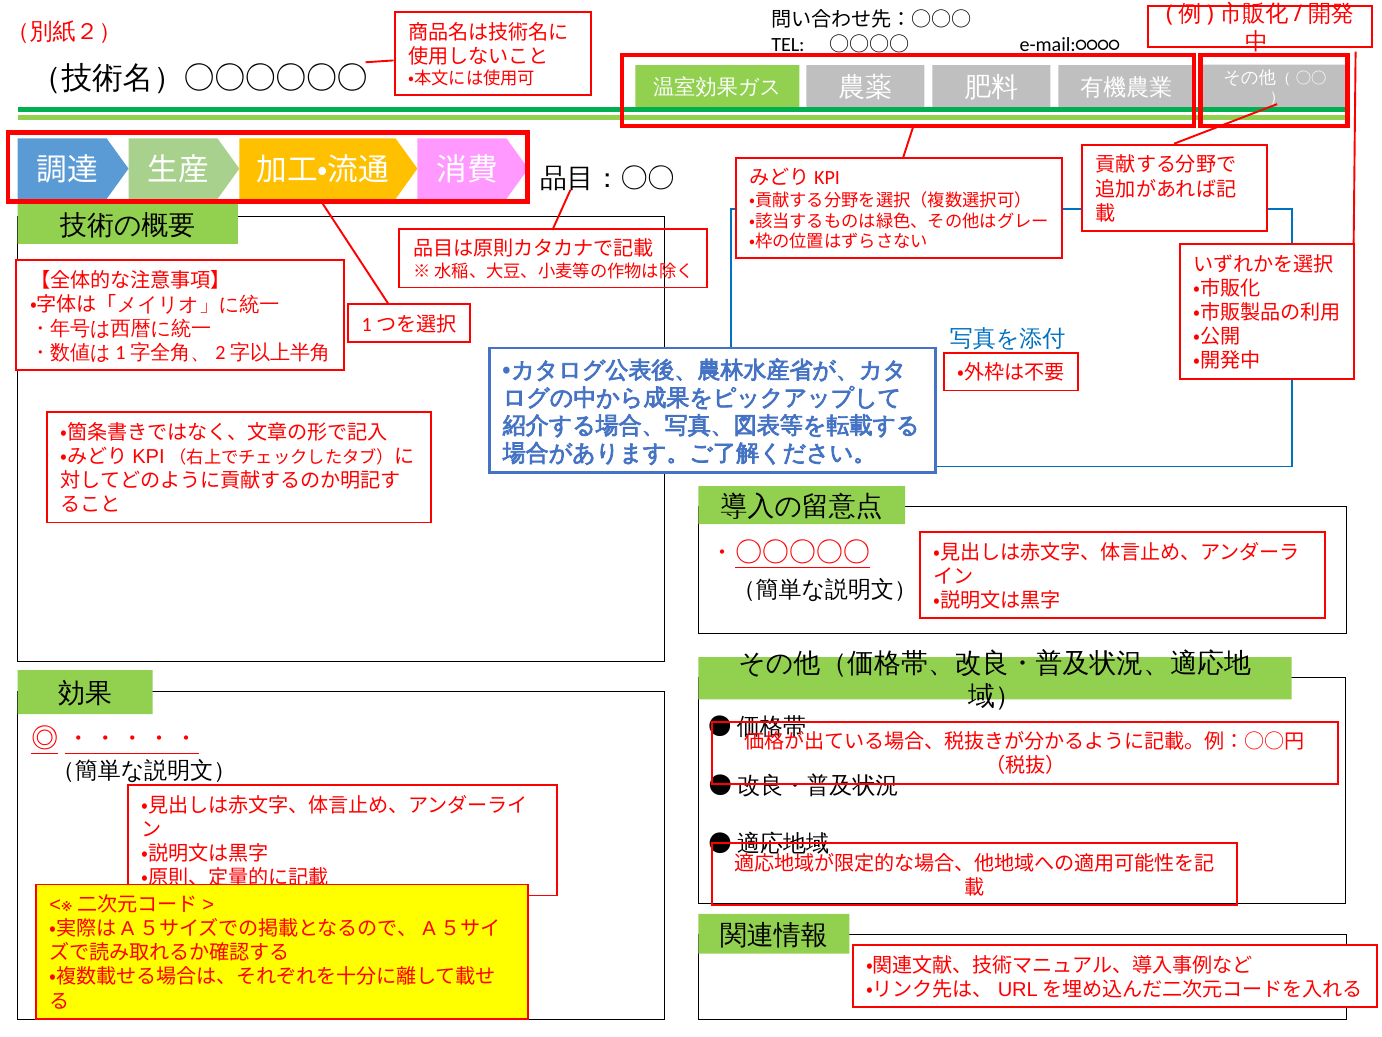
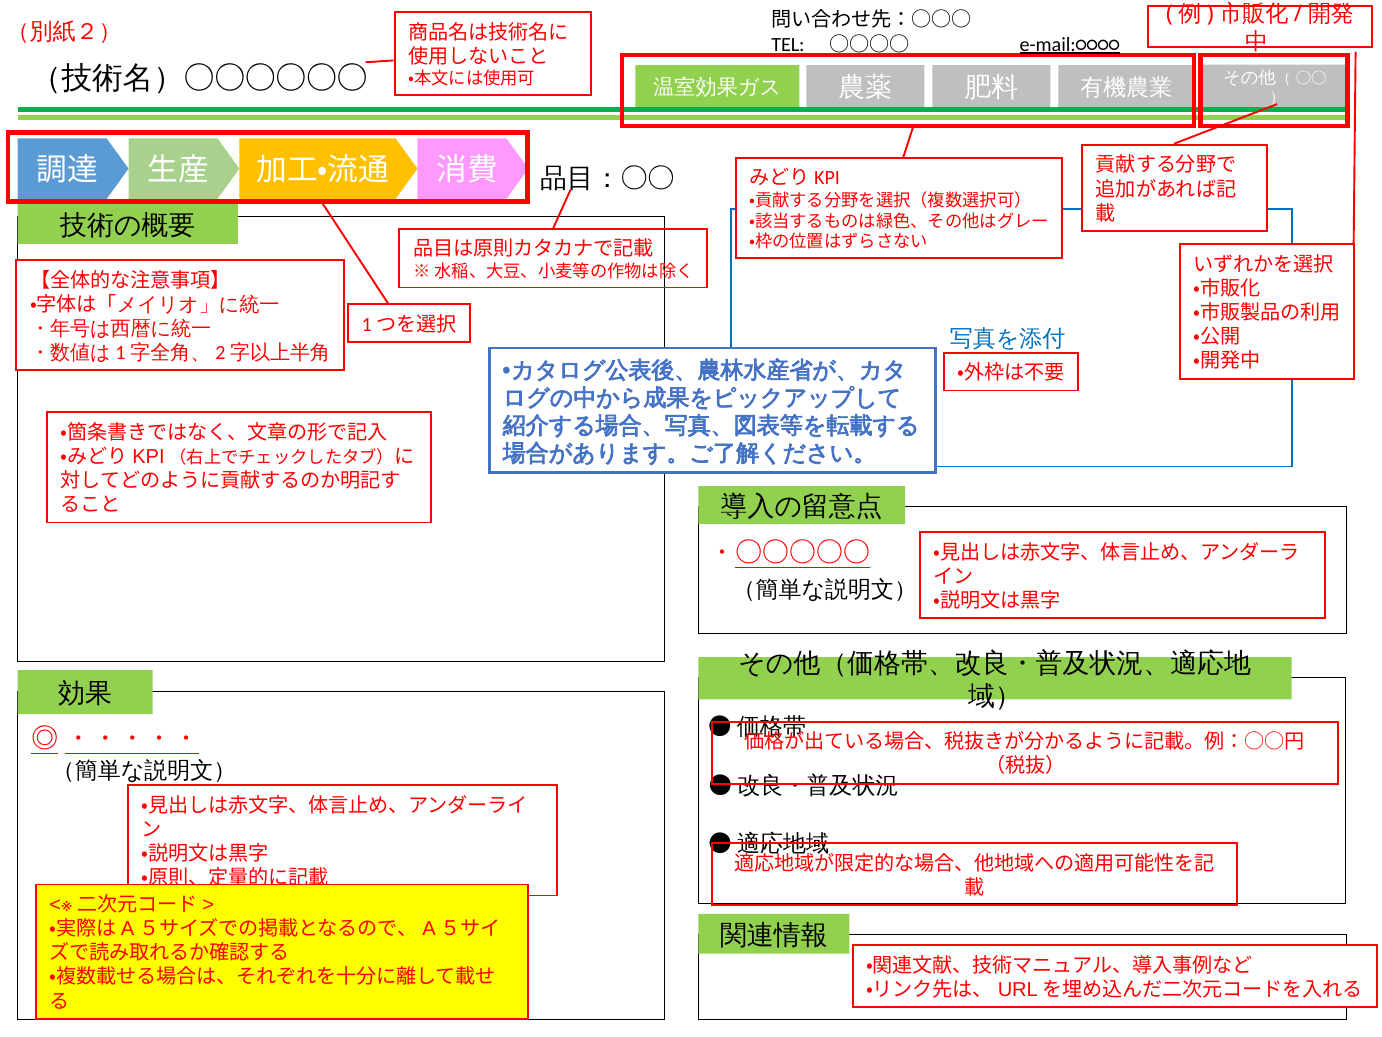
e-mail:○○○○ underline: none -> present (1070, 44)
